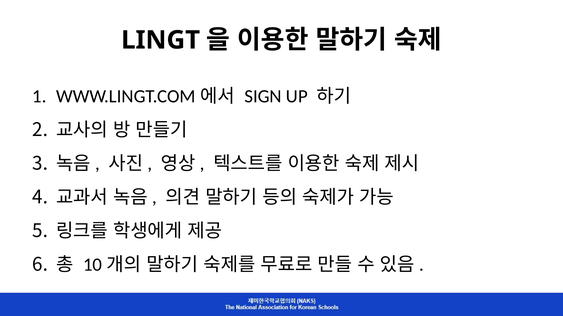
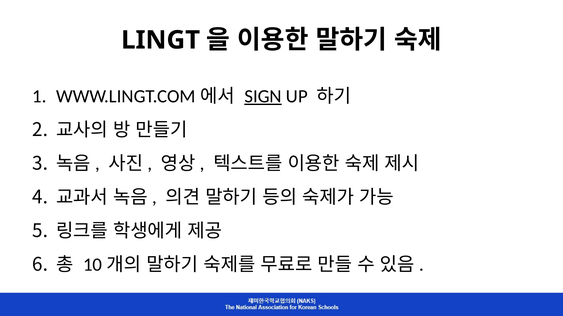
SIGN underline: none -> present (263, 96)
